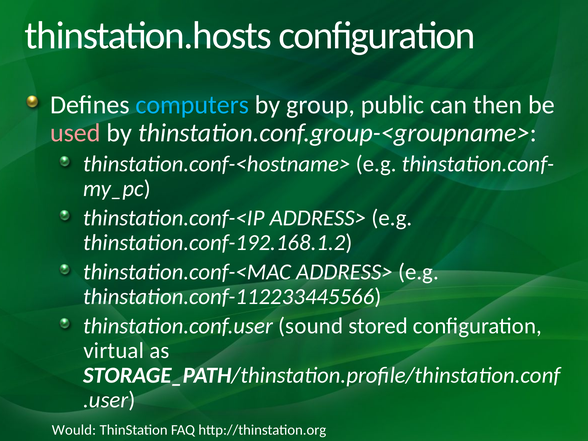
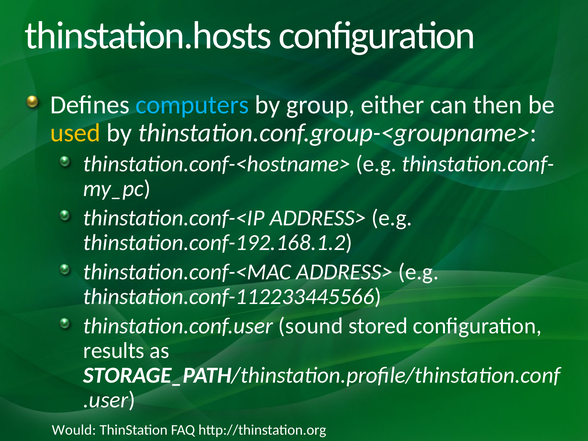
public: public -> either (393, 105)
used colour: pink -> yellow (75, 133)
virtual: virtual -> results (114, 351)
